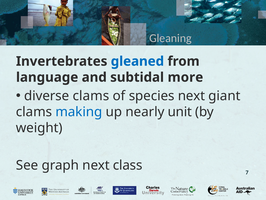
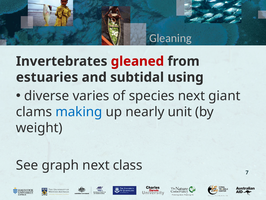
gleaned colour: blue -> red (137, 61)
language: language -> estuaries (47, 77)
more: more -> using (186, 77)
diverse clams: clams -> varies (91, 96)
